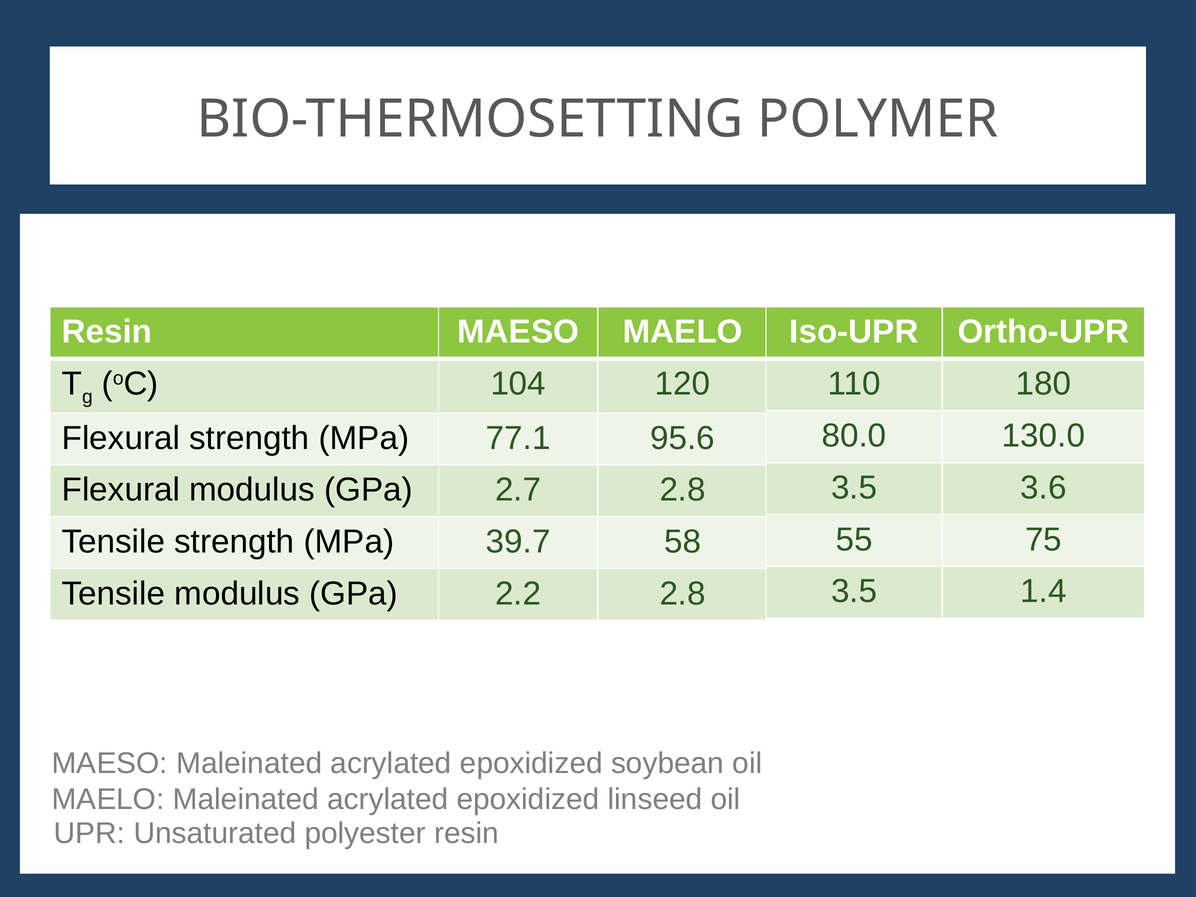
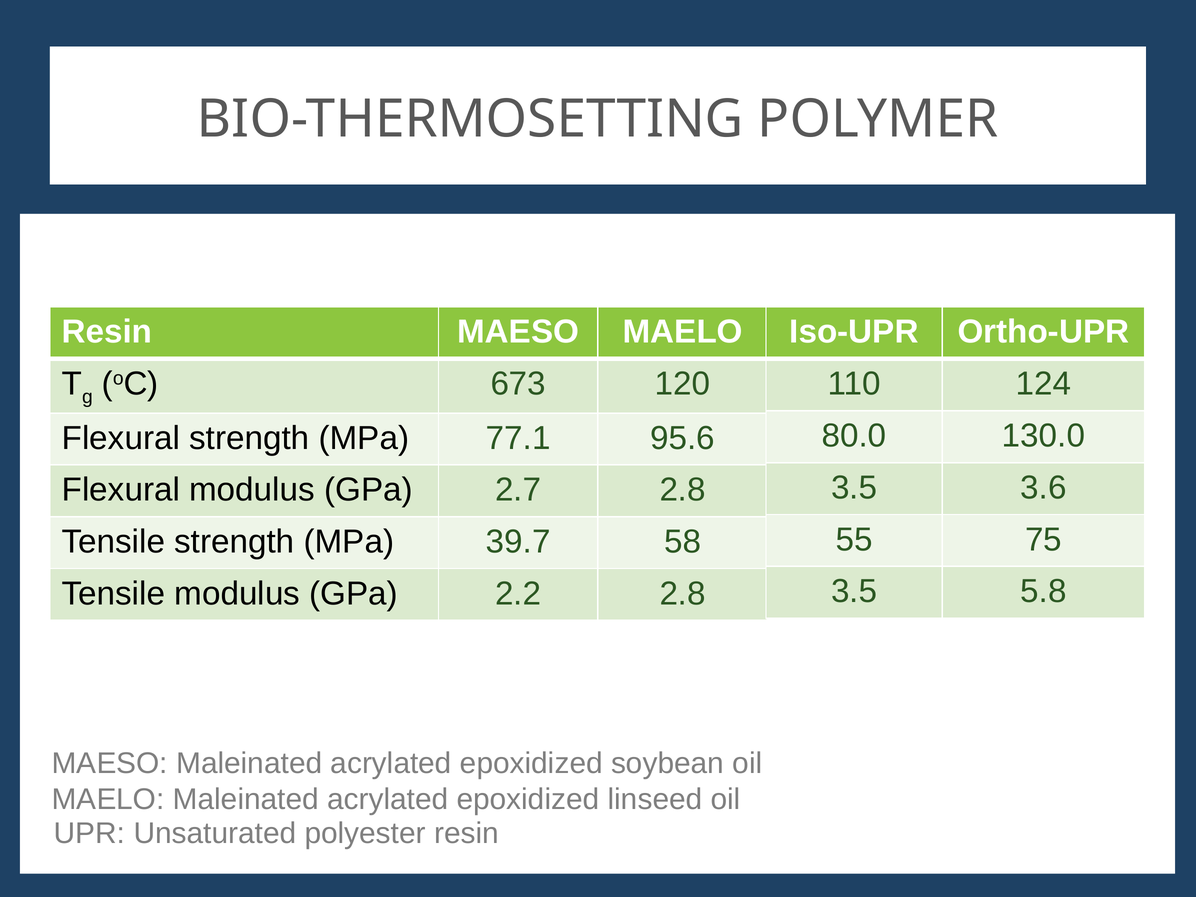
104: 104 -> 673 (518, 384)
180: 180 -> 124 (1043, 384)
1.4: 1.4 -> 5.8 (1043, 591)
